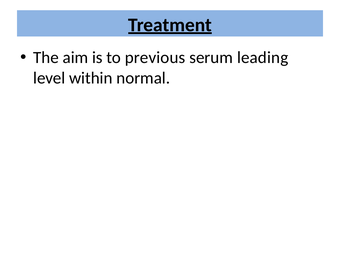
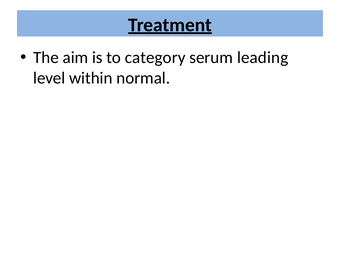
previous: previous -> category (155, 58)
